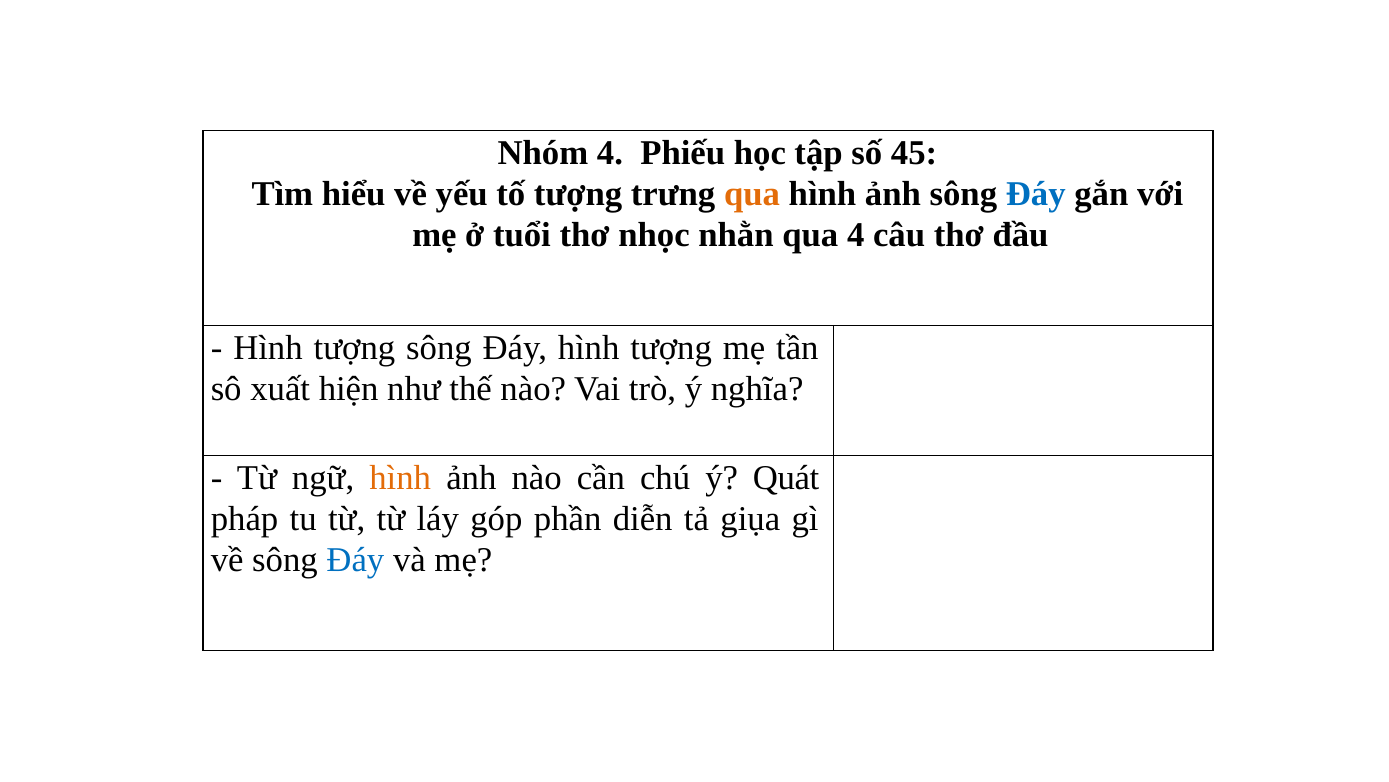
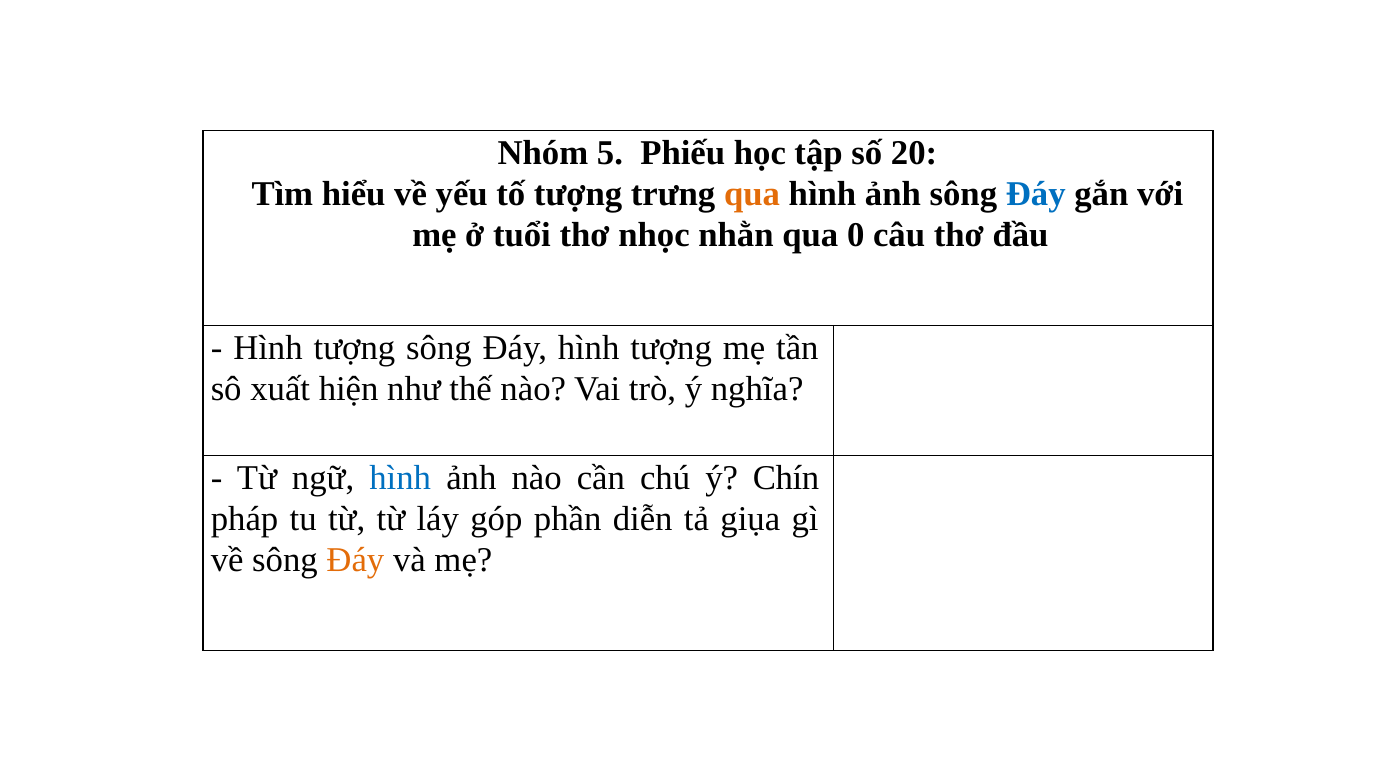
Nhóm 4: 4 -> 5 (610, 153)
45: 45 -> 20 (914, 153)
qua 4: 4 -> 0 (856, 235)
hình colour: orange -> blue (400, 477)
Quát: Quát -> Chín (786, 477)
Đáy colour: blue -> orange (355, 559)
